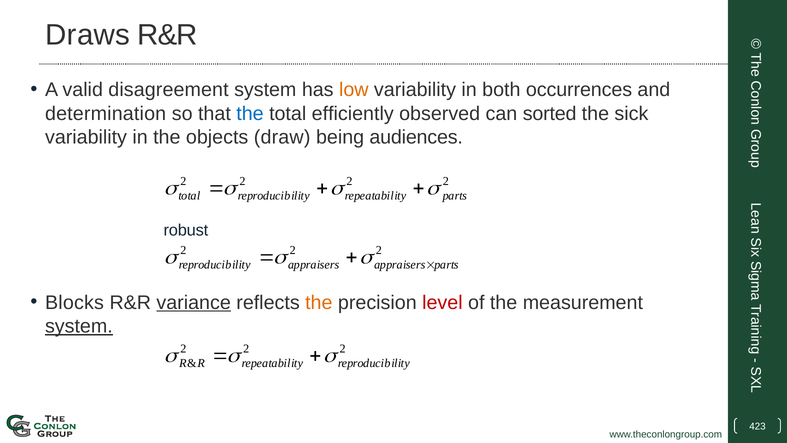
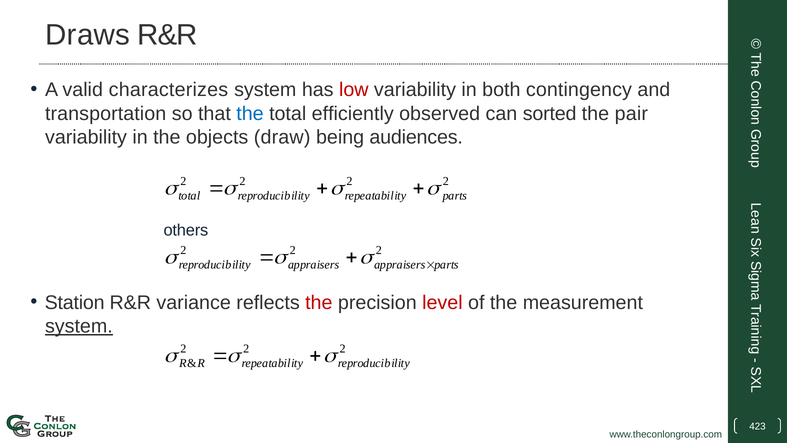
disagreement: disagreement -> characterizes (168, 90)
low colour: orange -> red (354, 90)
occurrences: occurrences -> contingency (579, 90)
determination: determination -> transportation (106, 114)
sick: sick -> pair (631, 114)
robust: robust -> others (186, 230)
Blocks: Blocks -> Station (75, 302)
variance underline: present -> none (194, 302)
the colour: orange -> red (319, 302)
